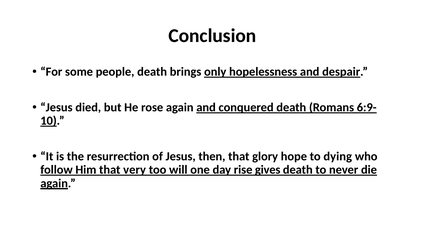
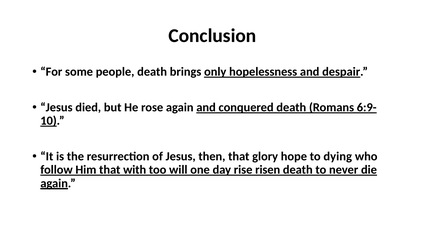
very: very -> with (135, 170)
gives: gives -> risen (268, 170)
